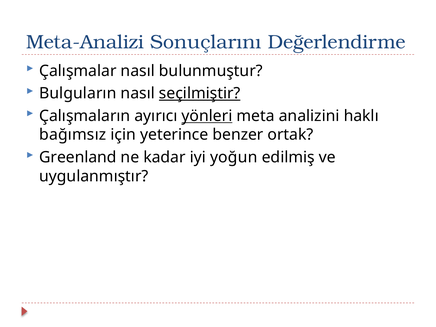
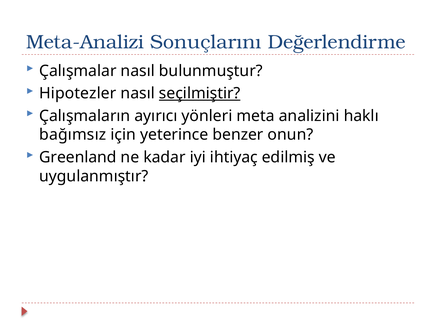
Bulguların: Bulguların -> Hipotezler (78, 93)
yönleri underline: present -> none (207, 116)
ortak: ortak -> onun (290, 135)
yoğun: yoğun -> ihtiyaç (234, 157)
